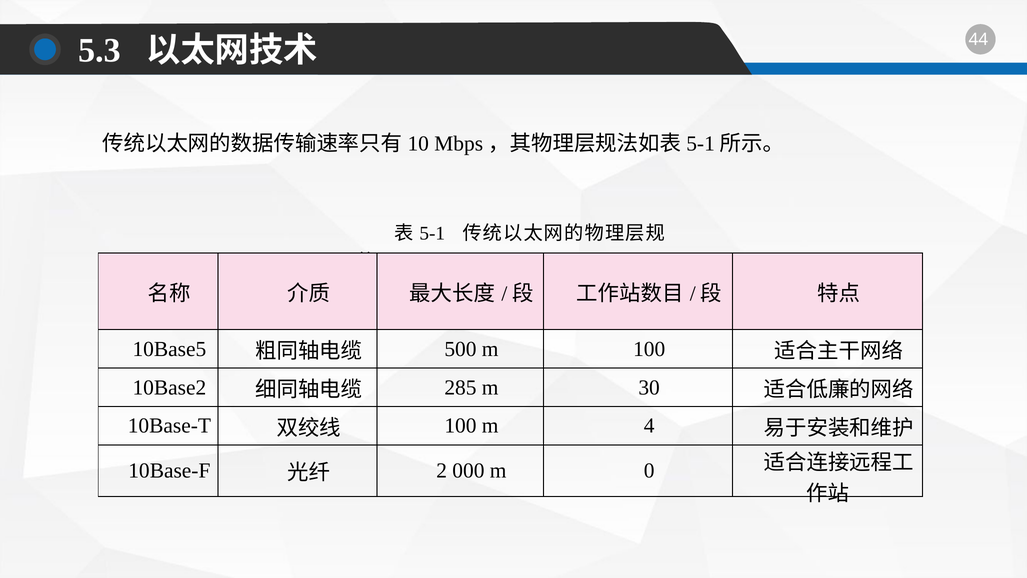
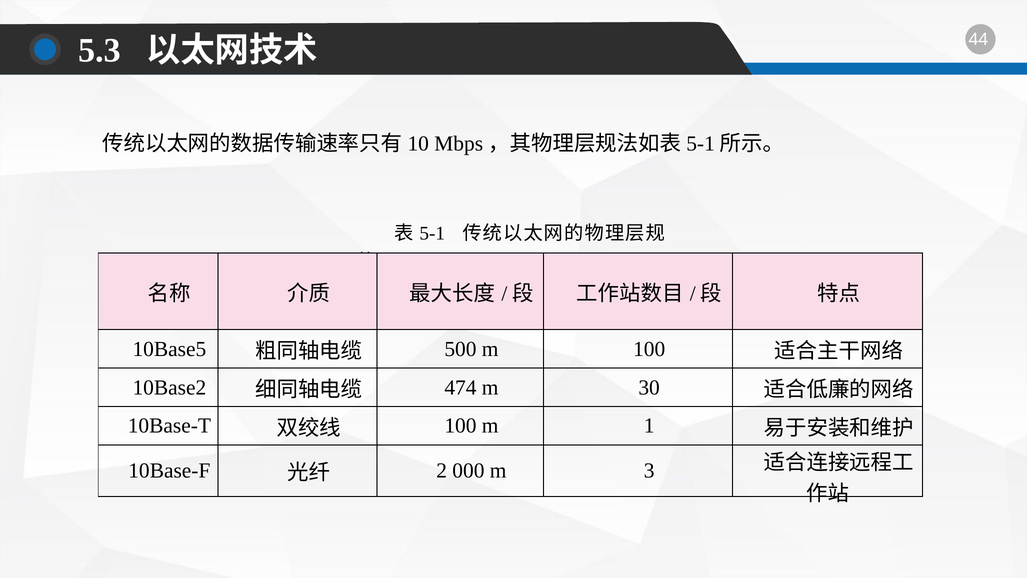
285: 285 -> 474 (460, 387)
4: 4 -> 1 (649, 426)
0: 0 -> 3 (649, 471)
